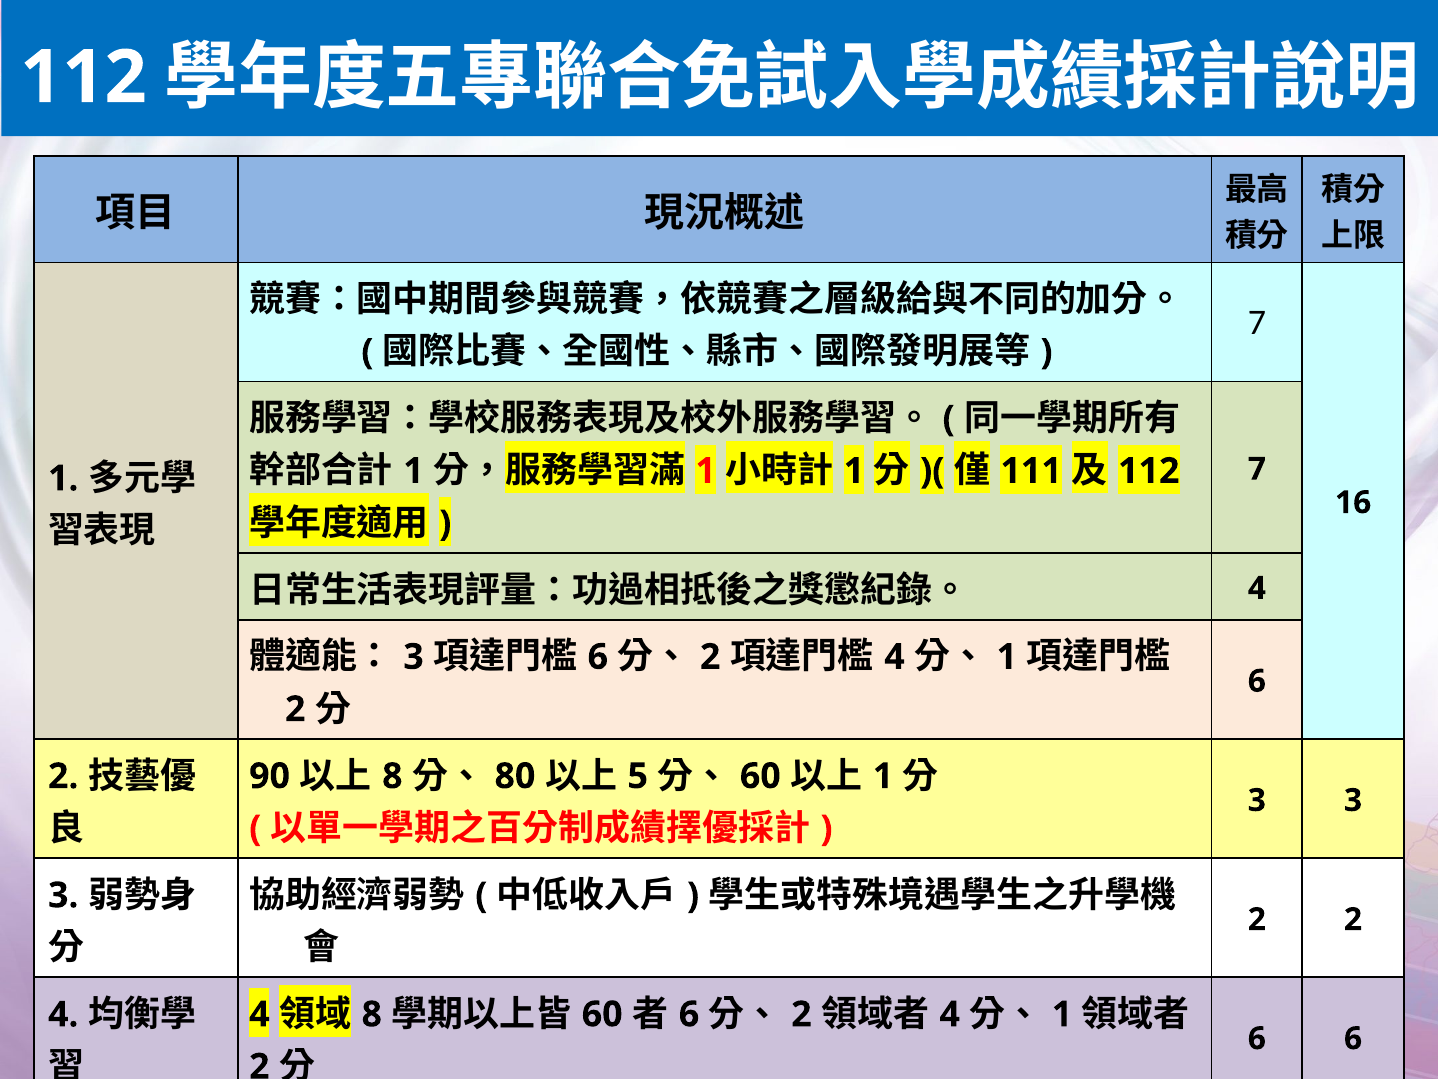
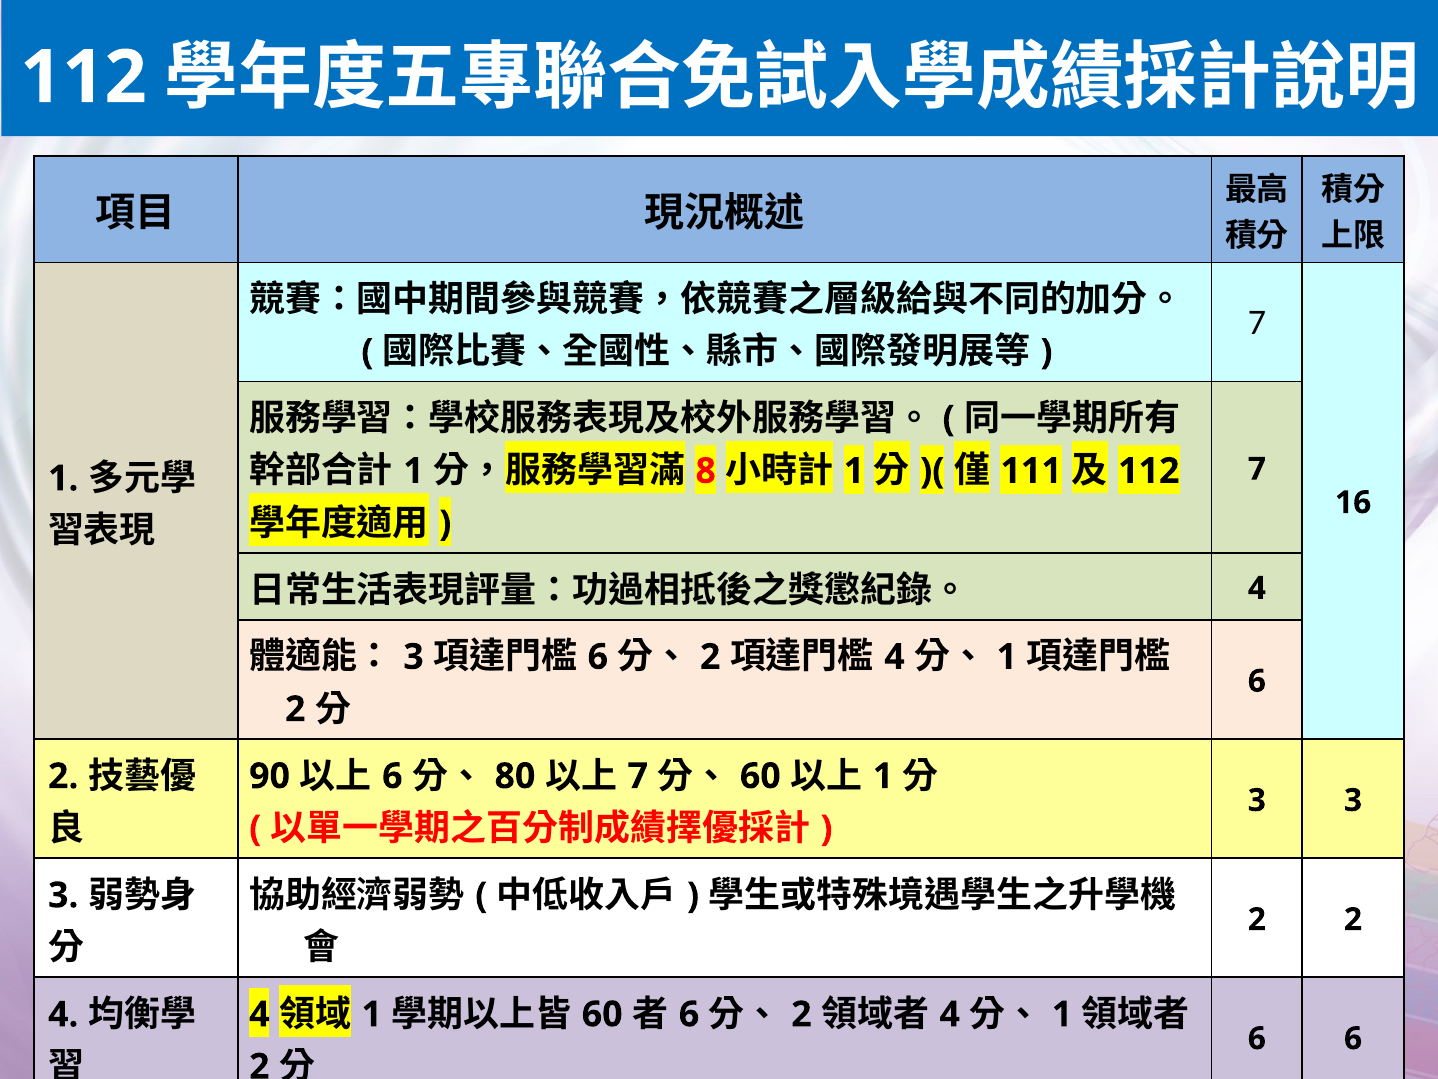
1: 1 -> 8 (706, 471)
8: 8 -> 6 (392, 776)
5: 5 -> 7 (638, 776)
8: 8 -> 1 (372, 1014)
